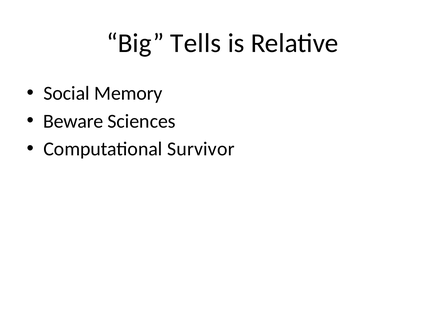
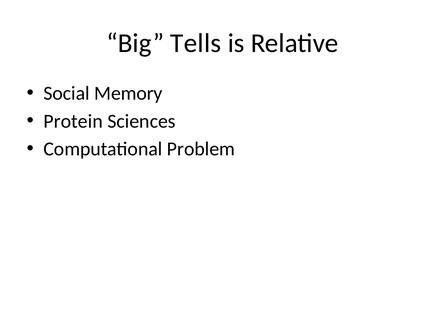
Beware: Beware -> Protein (73, 121)
Survivor: Survivor -> Problem (201, 149)
